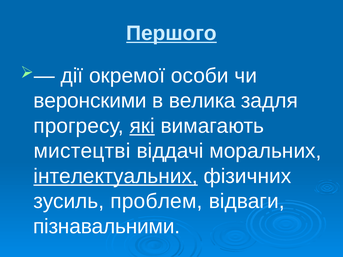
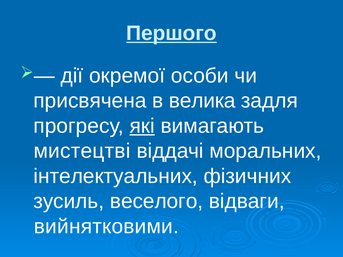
веронскими: веронскими -> присвячена (90, 101)
інтелектуальних underline: present -> none (116, 176)
проблем: проблем -> веселого (157, 202)
пізнавальними: пізнавальними -> вийнятковими (106, 227)
